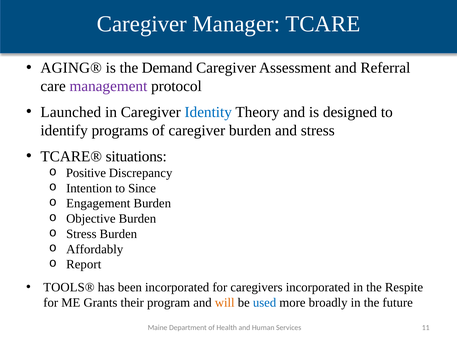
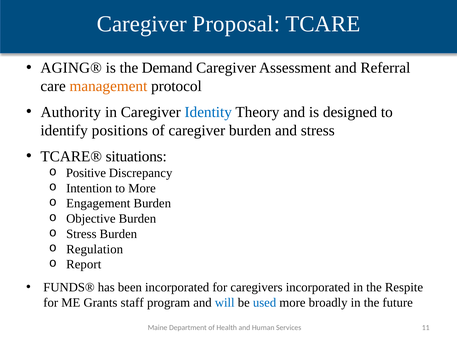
Manager: Manager -> Proposal (236, 24)
management colour: purple -> orange (108, 86)
Launched: Launched -> Authority (71, 112)
programs: programs -> positions (120, 130)
to Since: Since -> More (142, 188)
Affordably: Affordably -> Regulation (95, 249)
TOOLS®: TOOLS® -> FUNDS® (69, 287)
their: their -> staff (132, 302)
will colour: orange -> blue (225, 302)
